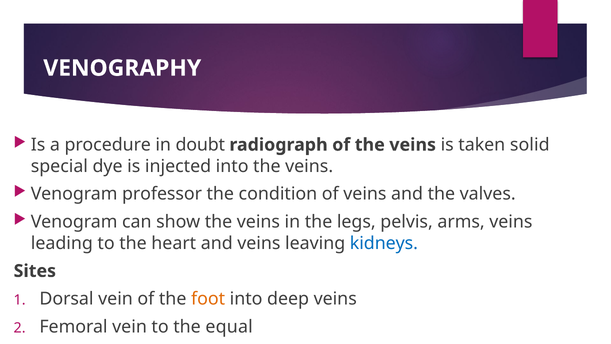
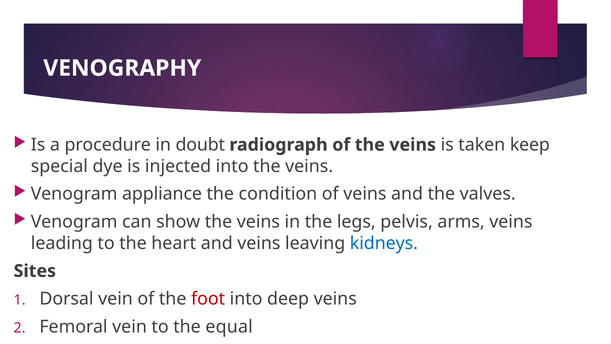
solid: solid -> keep (530, 145)
professor: professor -> appliance (162, 194)
foot colour: orange -> red (208, 299)
